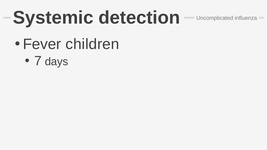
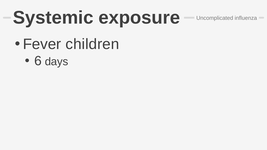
detection: detection -> exposure (139, 18)
7: 7 -> 6 (38, 61)
